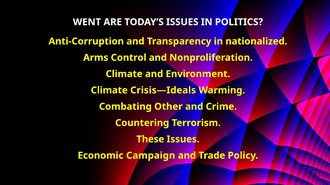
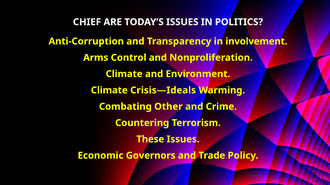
WENT: WENT -> CHIEF (87, 22)
nationalized: nationalized -> involvement (256, 41)
Campaign: Campaign -> Governors (151, 156)
